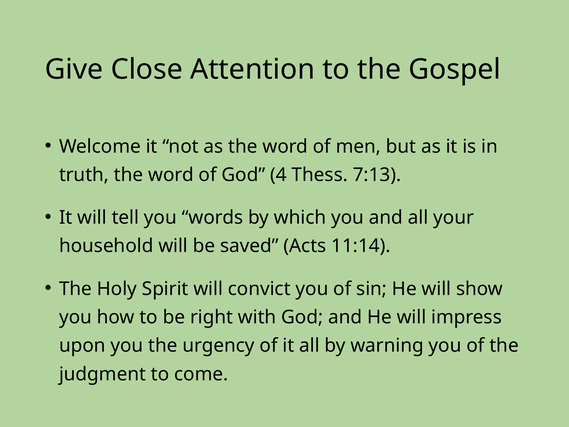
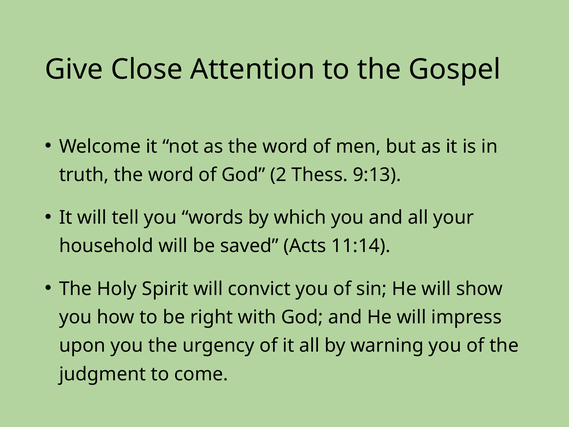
4: 4 -> 2 (278, 175)
7:13: 7:13 -> 9:13 (377, 175)
